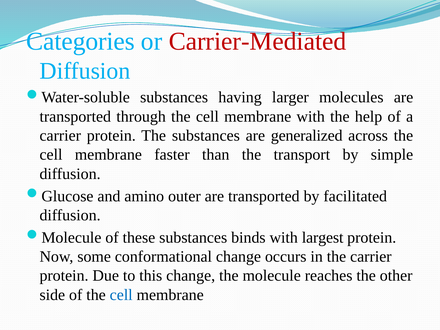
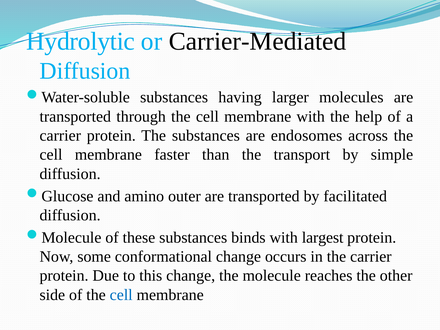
Categories: Categories -> Hydrolytic (81, 41)
Carrier-Mediated colour: red -> black (258, 41)
generalized: generalized -> endosomes (307, 136)
